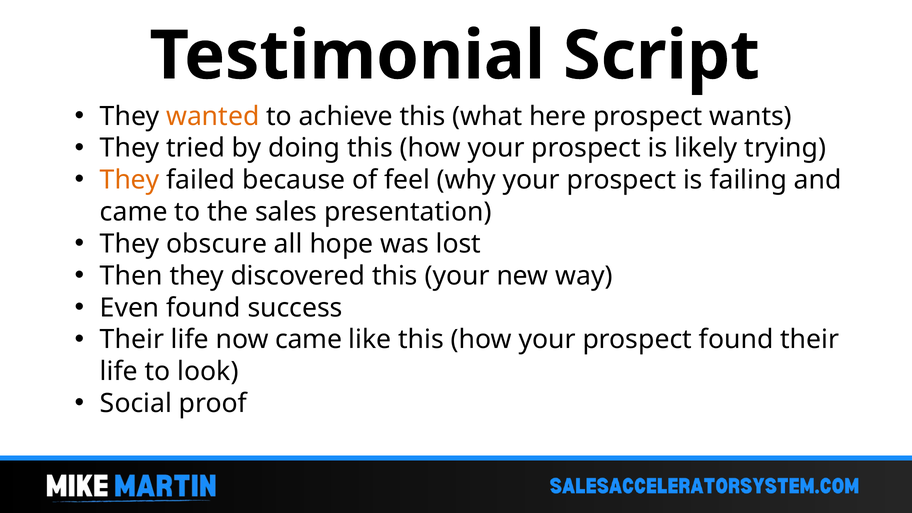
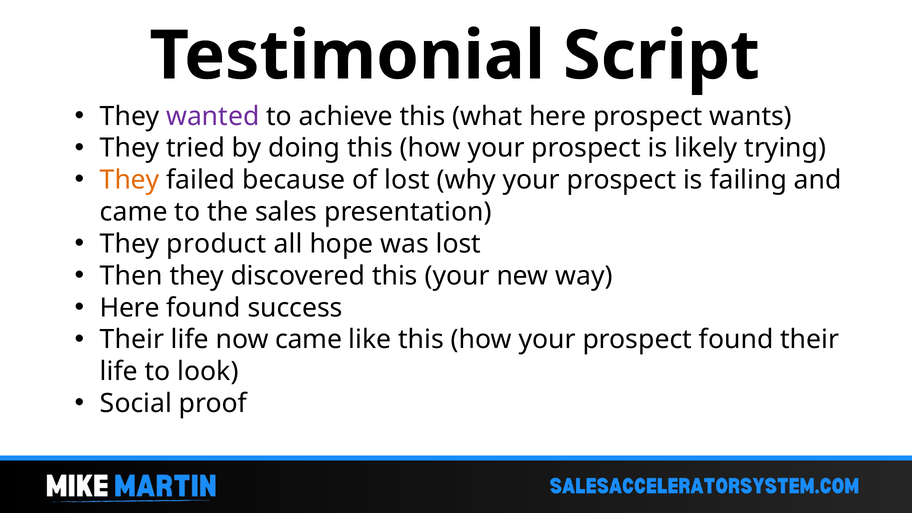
wanted colour: orange -> purple (213, 116)
of feel: feel -> lost (407, 180)
obscure: obscure -> product (216, 244)
Even: Even -> Here (130, 308)
